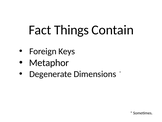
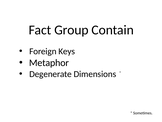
Things: Things -> Group (71, 30)
